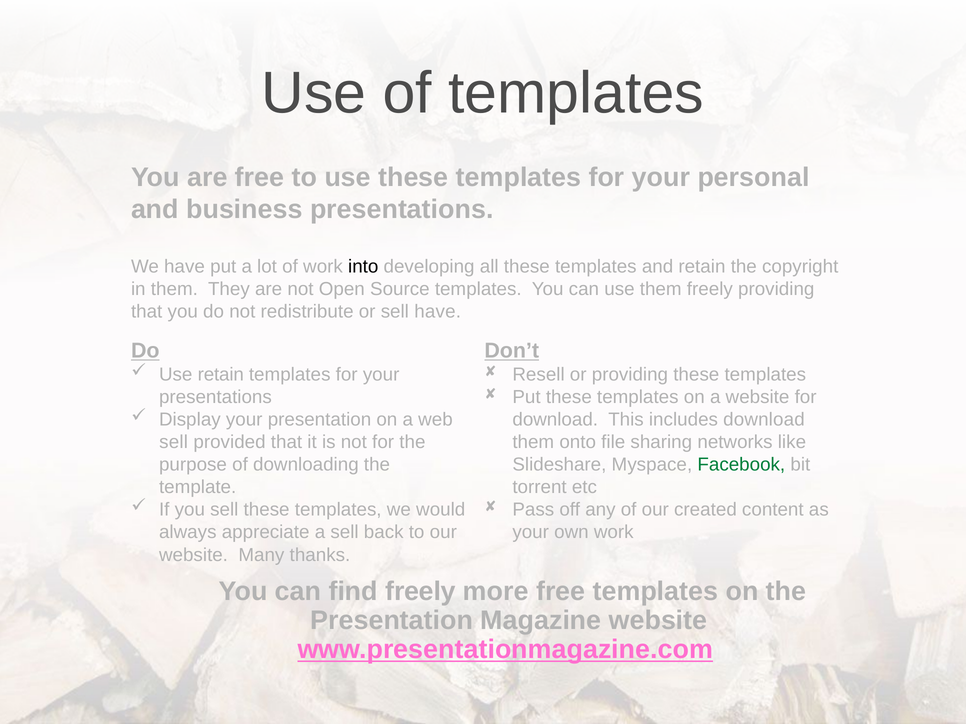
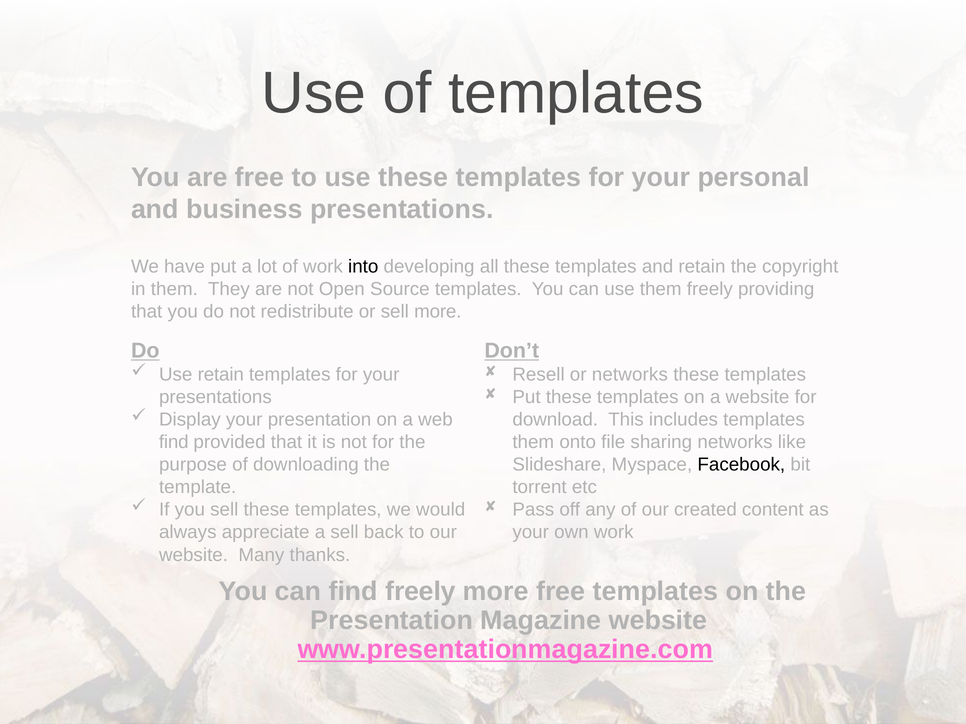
sell have: have -> more (438, 312)
or providing: providing -> networks (630, 375)
includes download: download -> templates (764, 420)
sell: sell -> find (174, 442)
Facebook colour: green -> black (741, 465)
